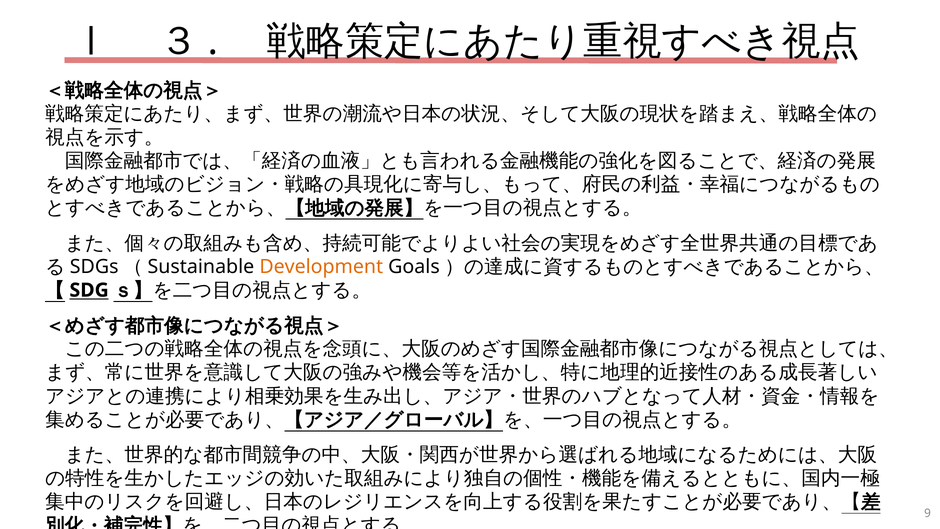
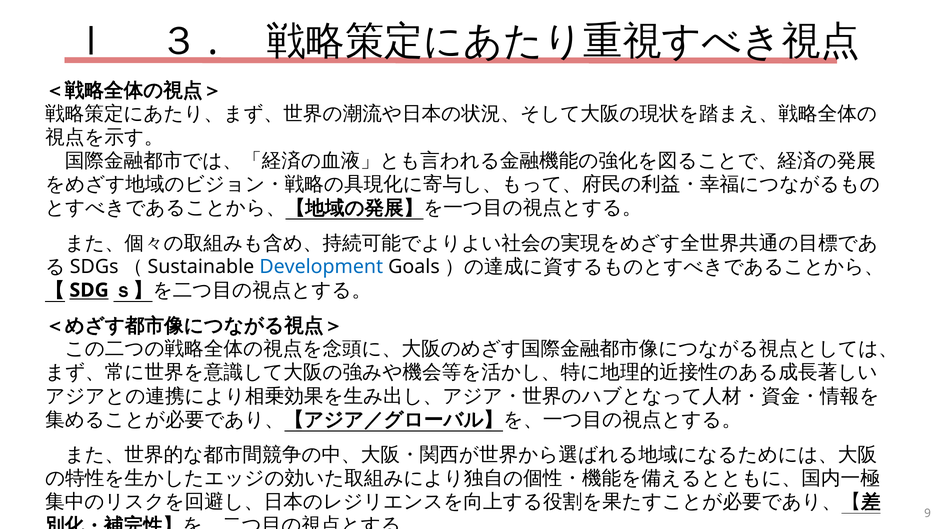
Development colour: orange -> blue (321, 267)
